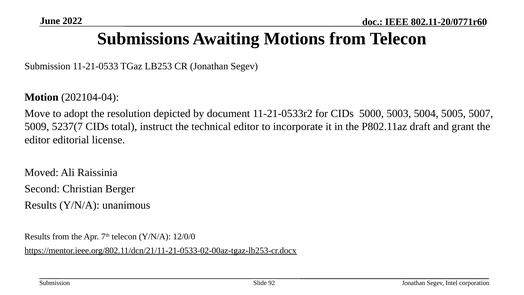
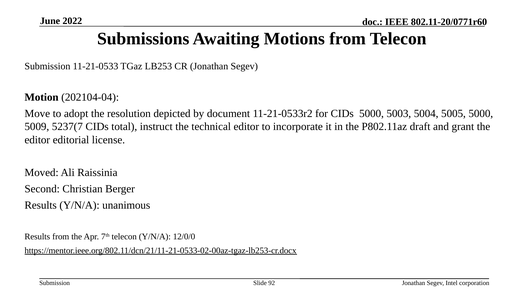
5005 5007: 5007 -> 5000 (481, 113)
